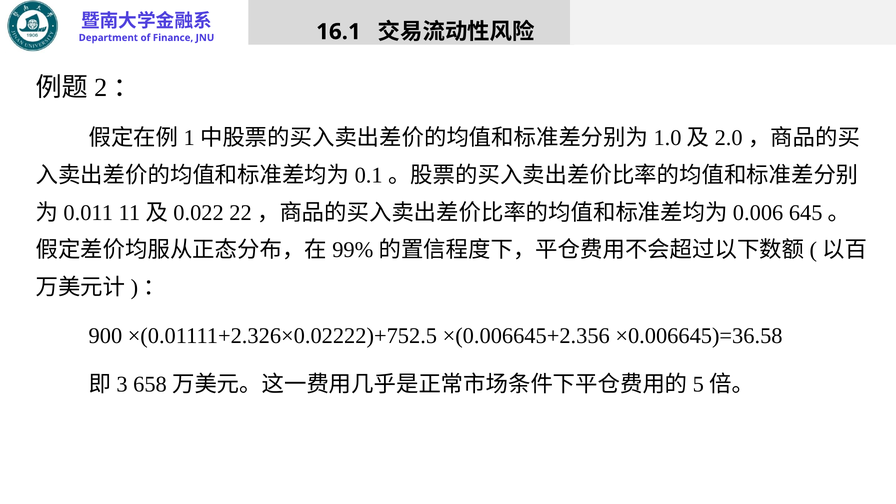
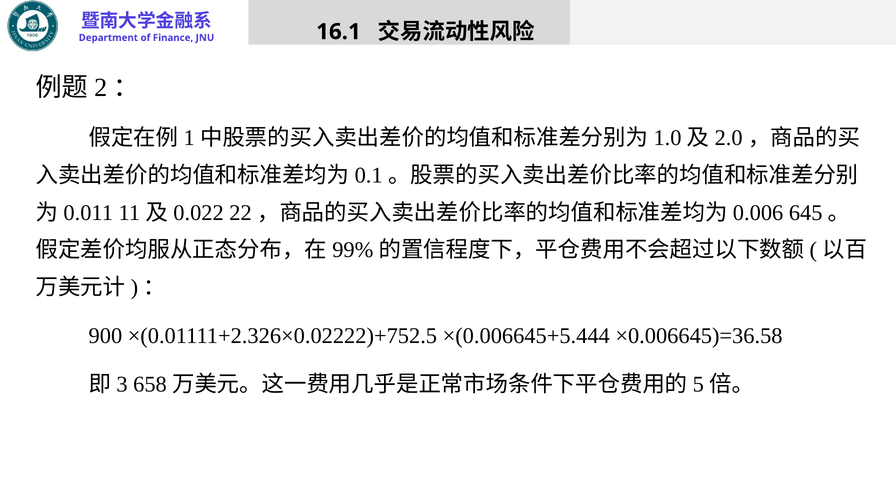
×(0.006645+2.356: ×(0.006645+2.356 -> ×(0.006645+5.444 (526, 336)
